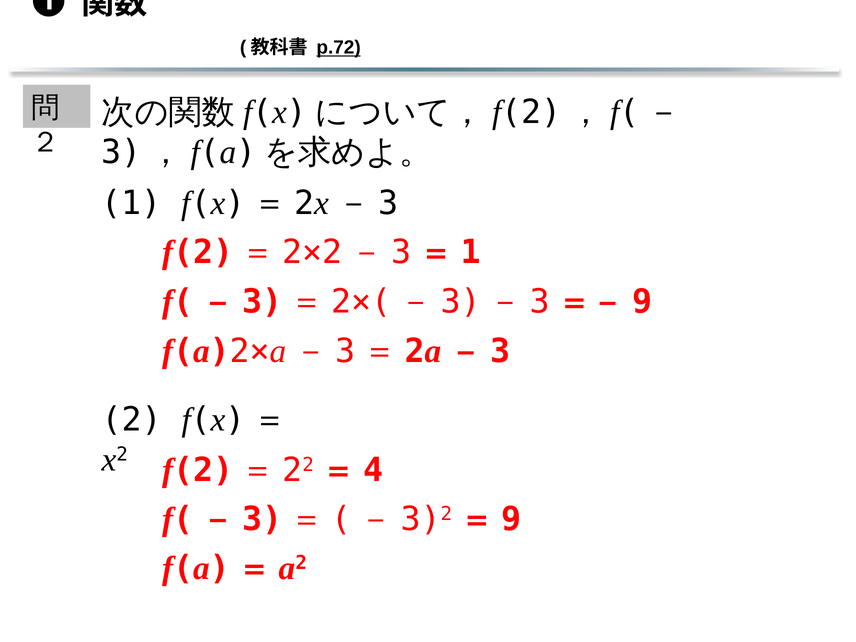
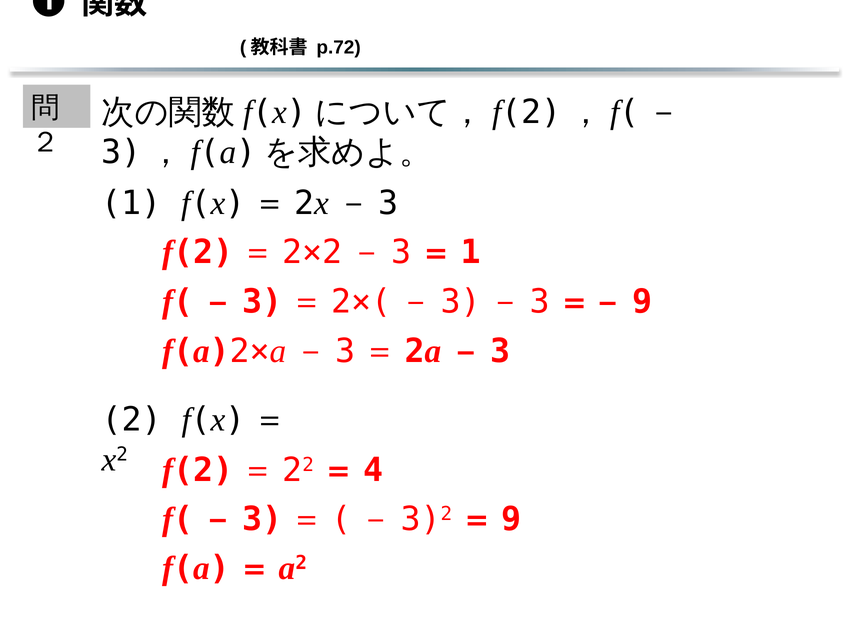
p.72 underline: present -> none (339, 48)
